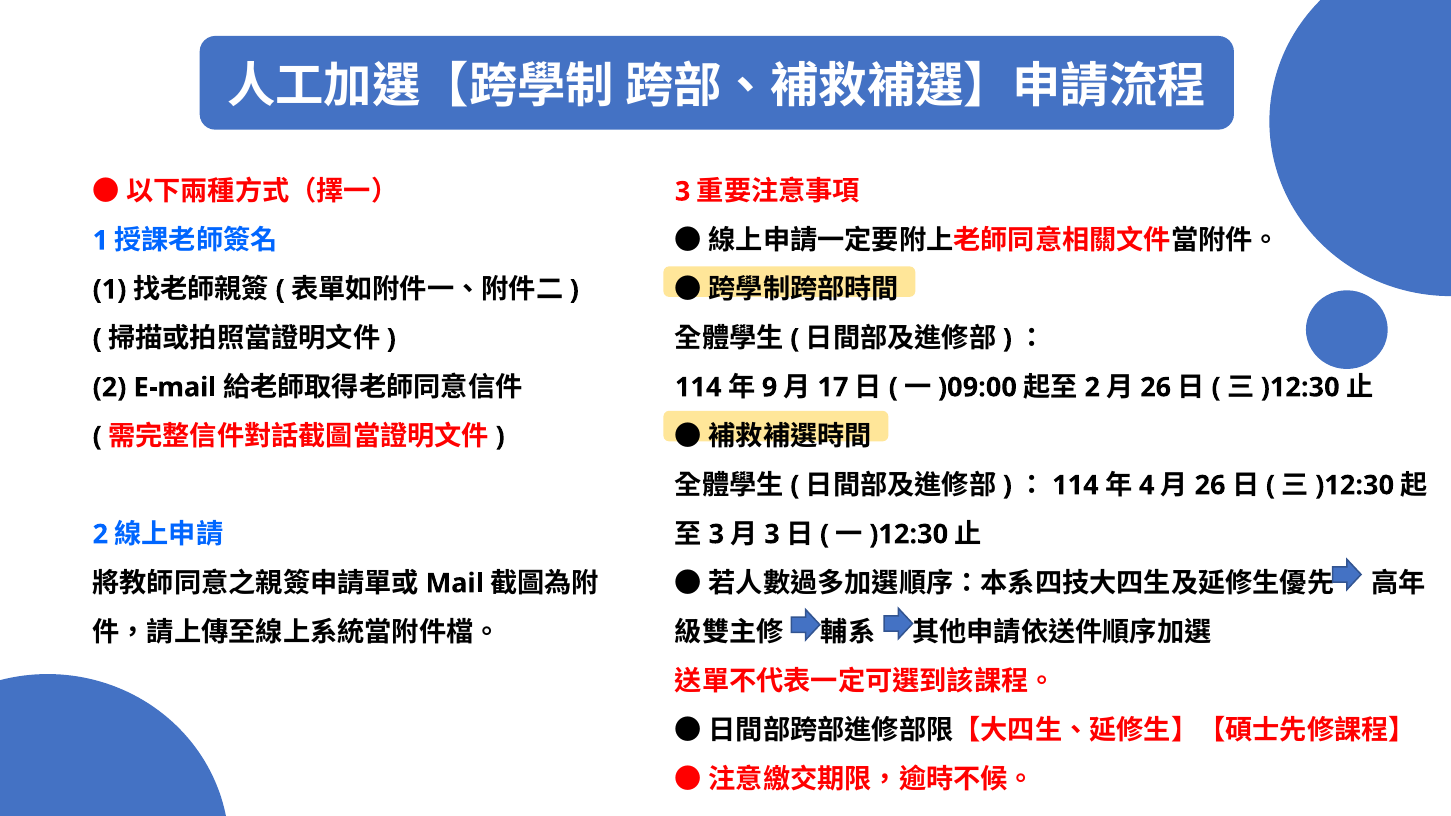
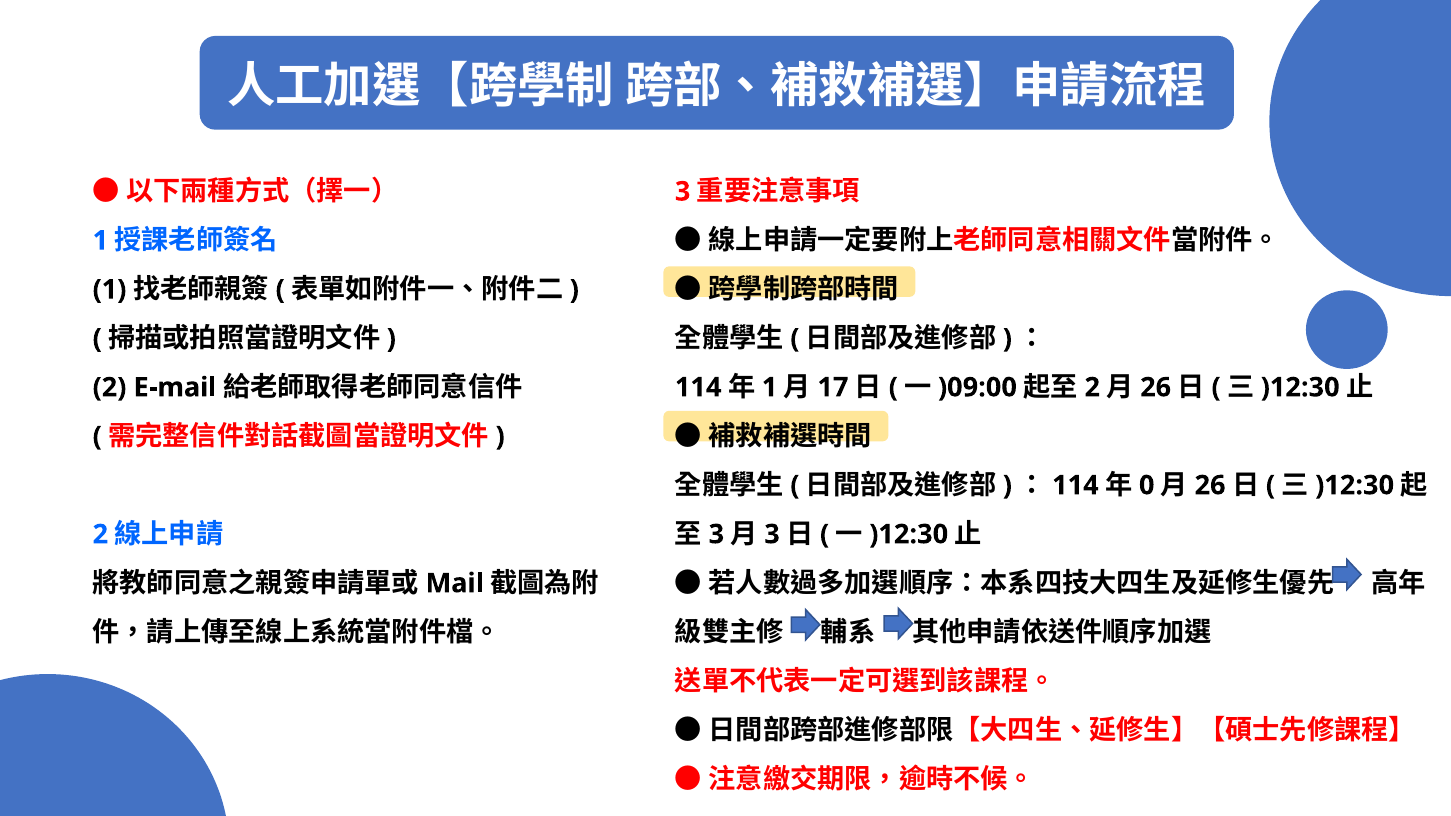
9: 9 -> 1 (770, 388)
4: 4 -> 0 (1147, 485)
